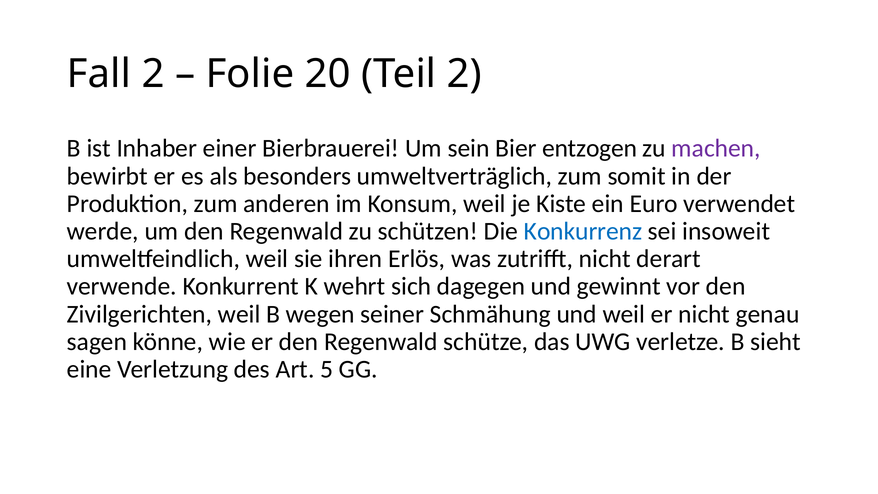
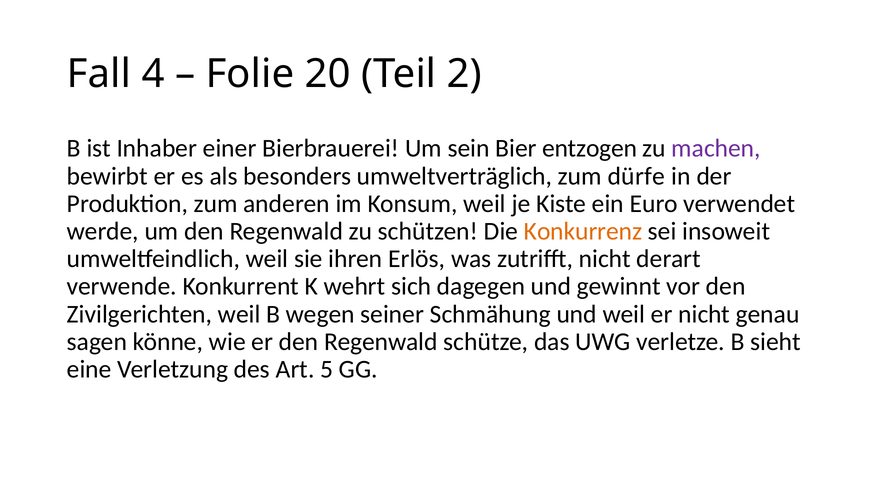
Fall 2: 2 -> 4 (153, 74)
somit: somit -> dürfe (636, 176)
Konkurrenz colour: blue -> orange (583, 231)
